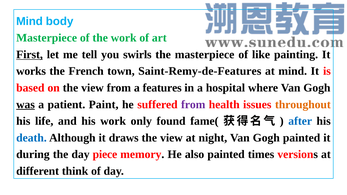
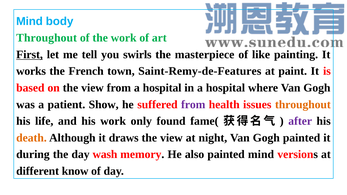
Masterpiece: Masterpiece -> Throughout (47, 38)
at mind: mind -> paint (293, 71)
from a features: features -> hospital (162, 88)
was underline: present -> none (26, 105)
Paint: Paint -> Show (104, 105)
after colour: blue -> purple (300, 121)
death colour: blue -> orange (31, 138)
piece: piece -> wash (105, 155)
painted times: times -> mind (261, 155)
think: think -> know (75, 171)
